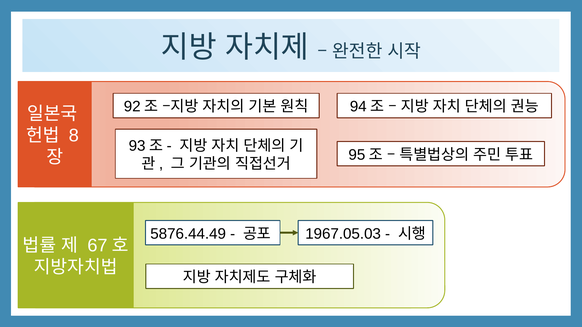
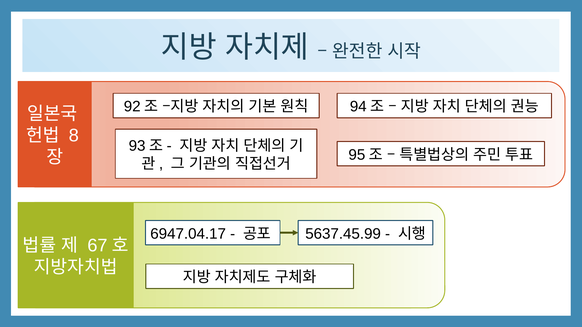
5876.44.49: 5876.44.49 -> 6947.04.17 (188, 234)
1967.05.03: 1967.05.03 -> 5637.45.99 (343, 234)
